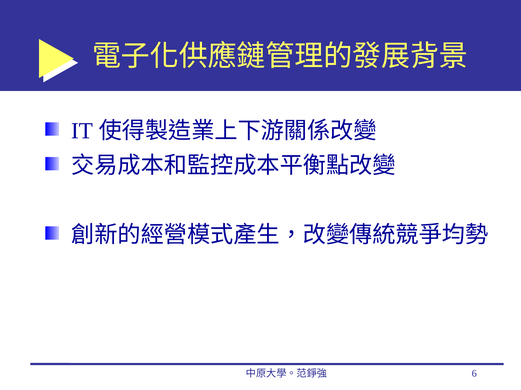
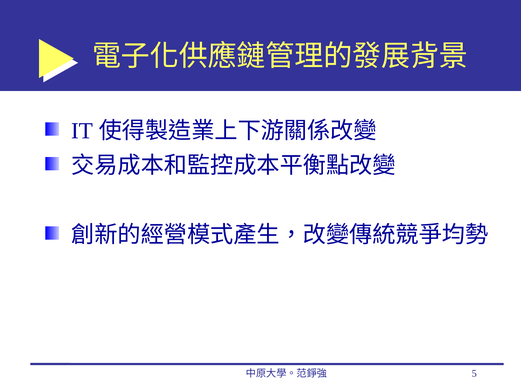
6: 6 -> 5 (474, 374)
